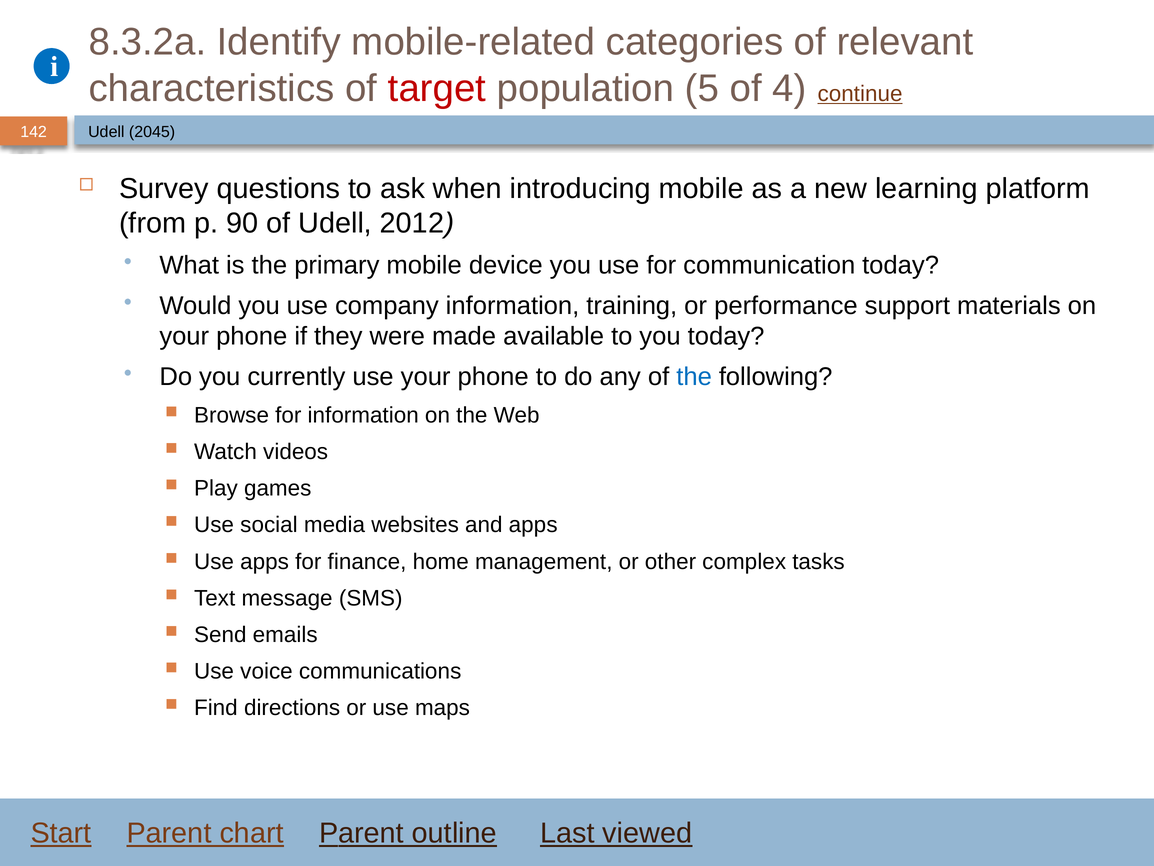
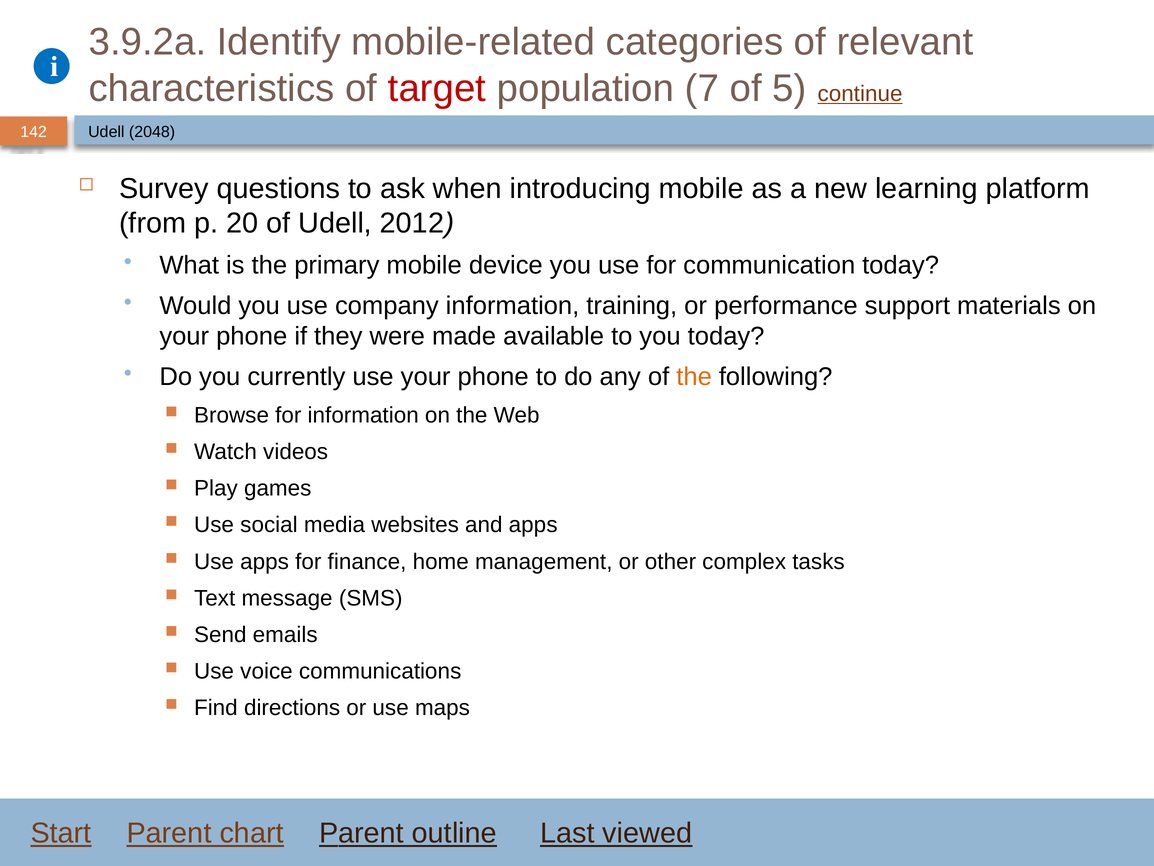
8.3.2a: 8.3.2a -> 3.9.2a (147, 42)
5: 5 -> 7 (702, 88)
4: 4 -> 5 (790, 88)
2045: 2045 -> 2048 (152, 132)
90: 90 -> 20 (242, 223)
the colour: blue -> orange (694, 377)
